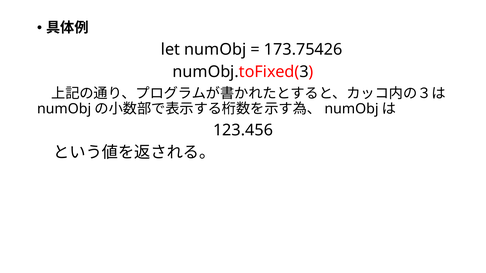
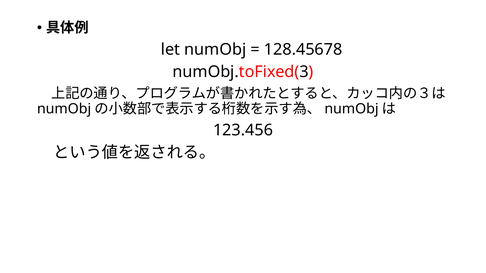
173.75426: 173.75426 -> 128.45678 (303, 49)
